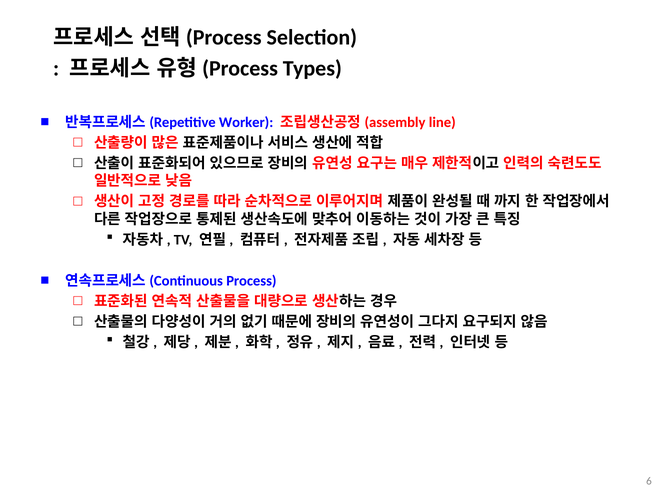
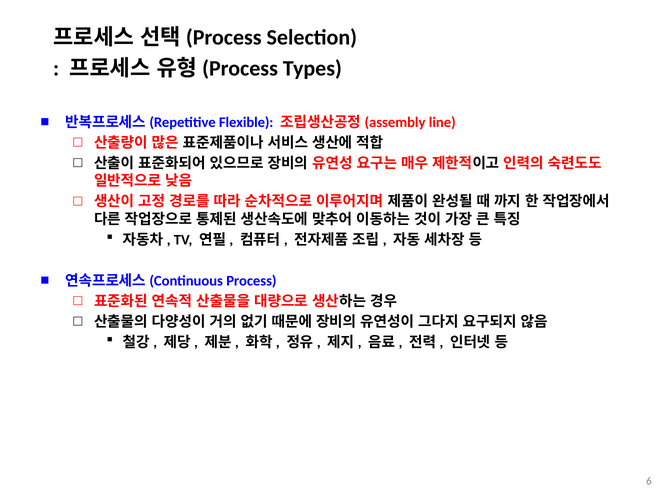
Worker: Worker -> Flexible (246, 122)
